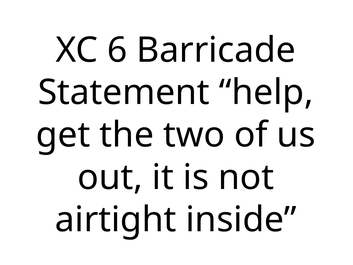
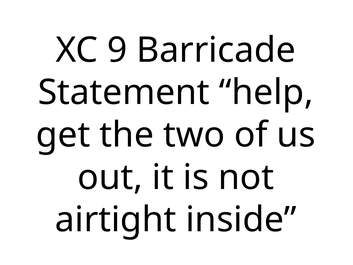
6: 6 -> 9 (117, 50)
